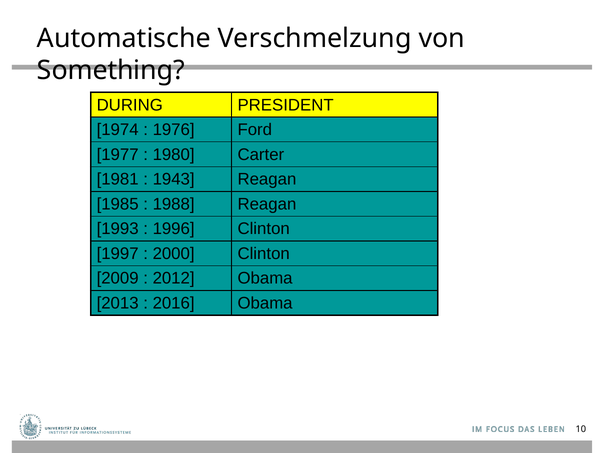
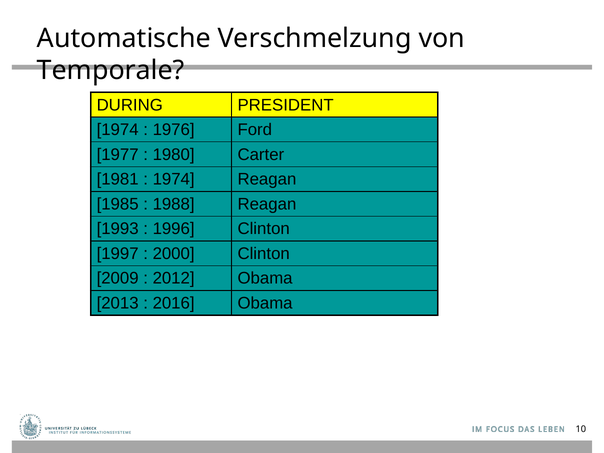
Something: Something -> Temporale (111, 70)
1943: 1943 -> 1974 (174, 179)
